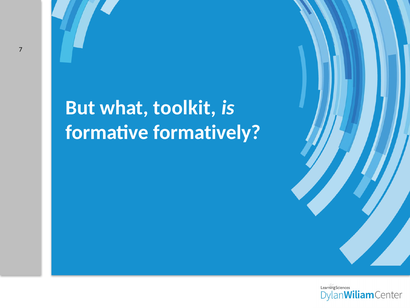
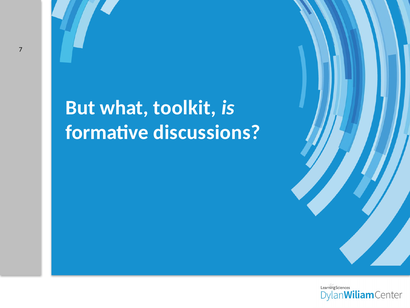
formatively: formatively -> discussions (207, 132)
